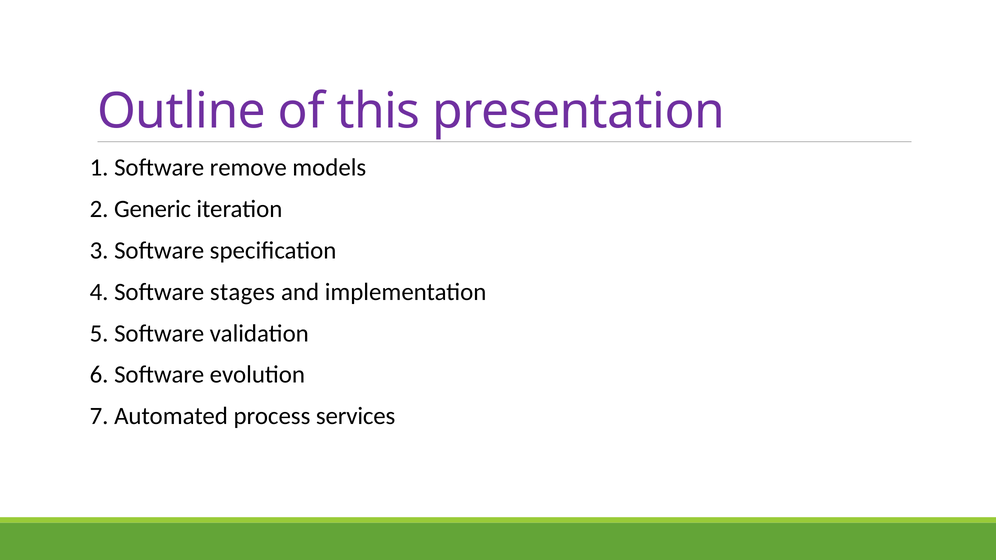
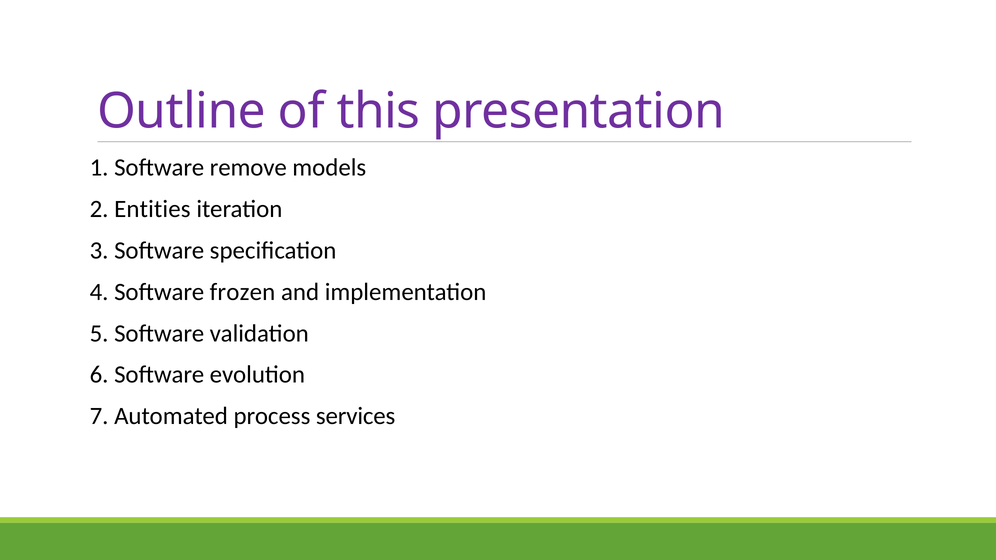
Generic: Generic -> Entities (152, 209)
stages: stages -> frozen (242, 292)
